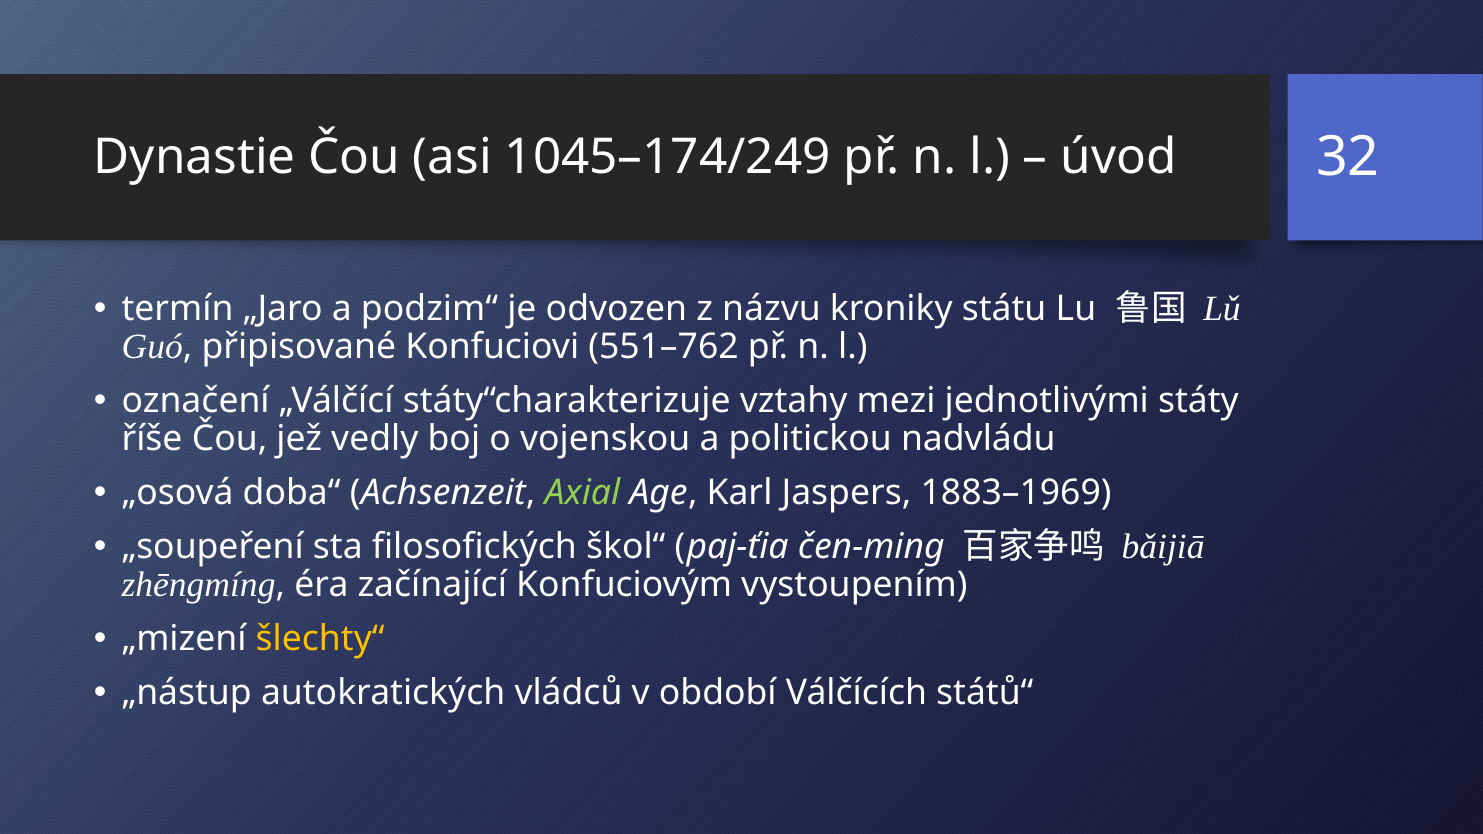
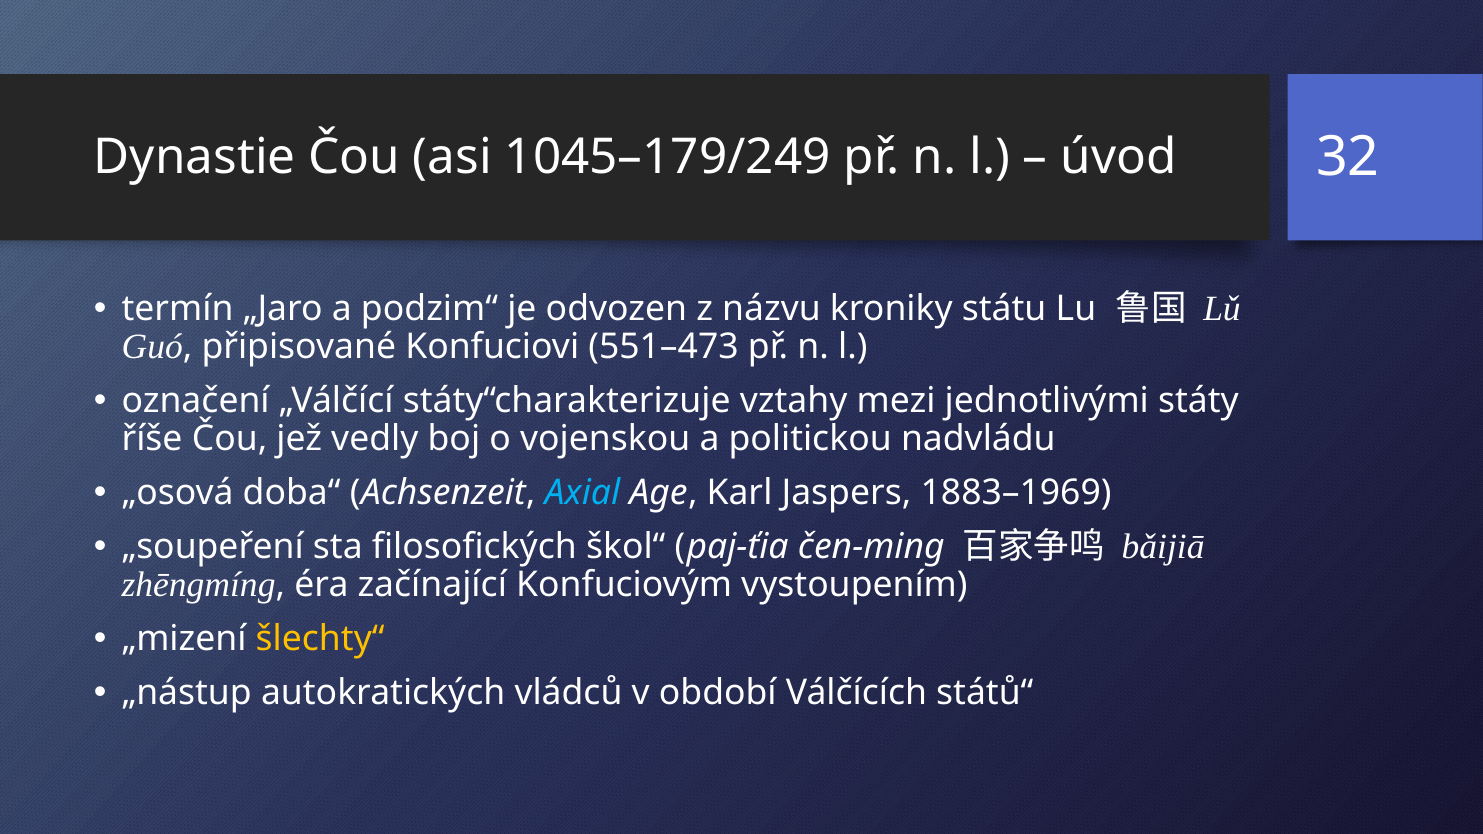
1045–174/249: 1045–174/249 -> 1045–179/249 (668, 157)
551–762: 551–762 -> 551–473 (664, 347)
Axial colour: light green -> light blue (583, 493)
